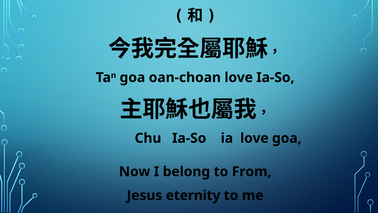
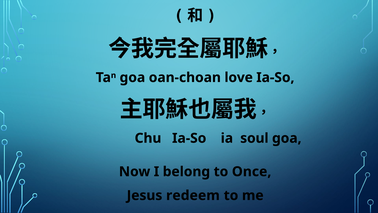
ia love: love -> soul (254, 138)
From: From -> Once (252, 171)
eternity: eternity -> redeem (193, 195)
